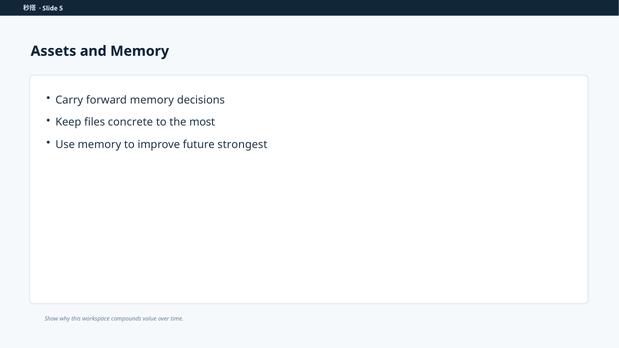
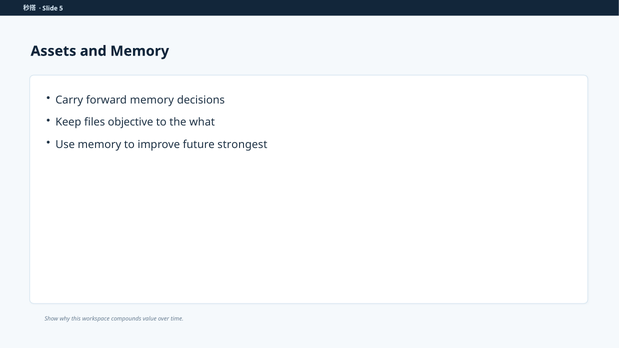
concrete: concrete -> objective (131, 122)
most: most -> what (202, 122)
